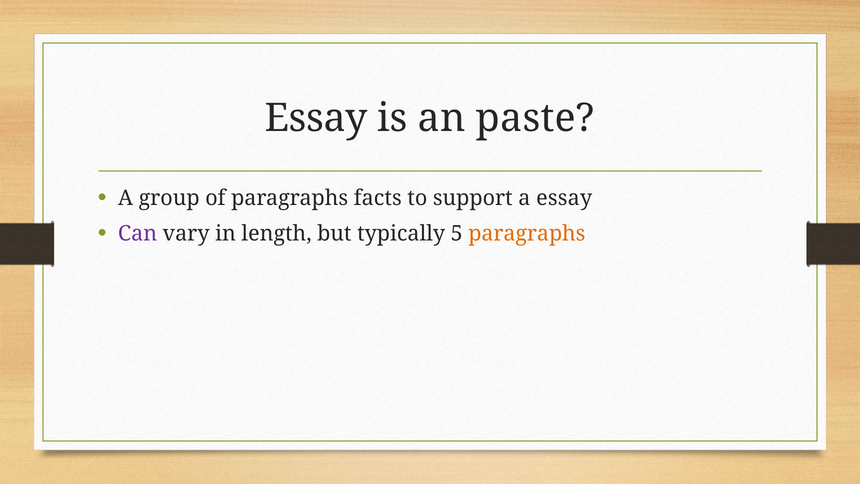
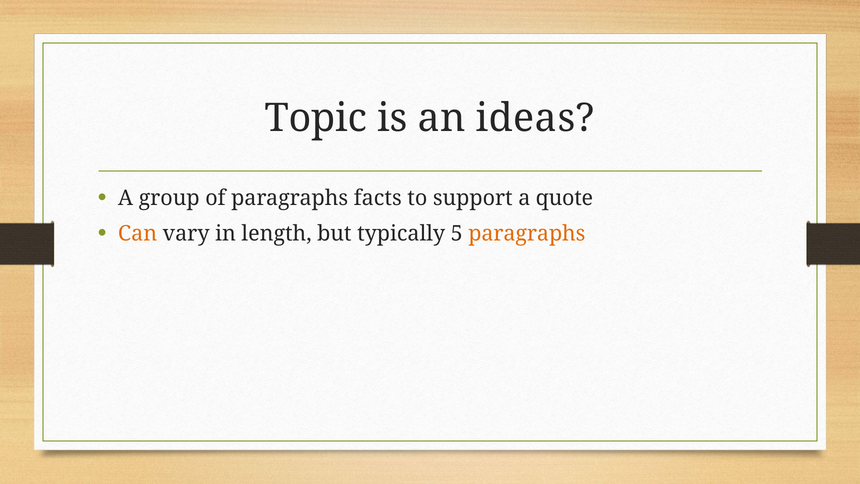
Essay: Essay -> Topic (316, 118)
paste: paste -> ideas (535, 118)
a essay: essay -> quote (564, 198)
Can colour: purple -> orange (138, 233)
